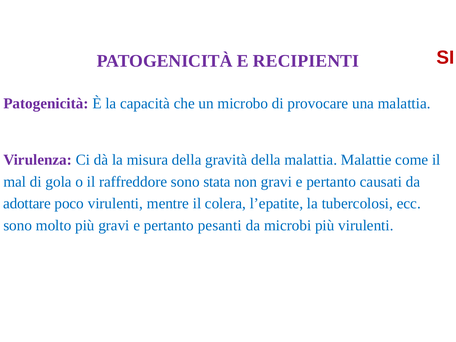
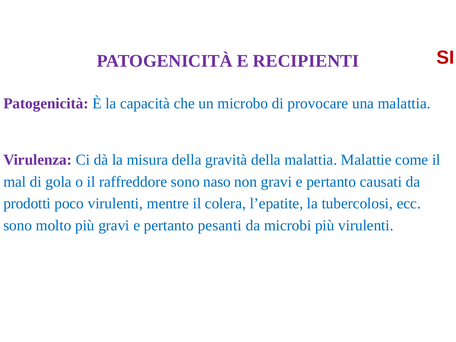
stata: stata -> naso (217, 182)
adottare: adottare -> prodotti (27, 204)
